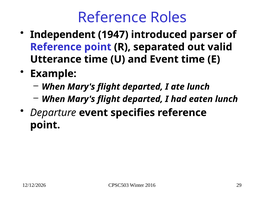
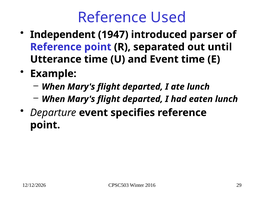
Roles: Roles -> Used (168, 18)
valid: valid -> until (220, 47)
